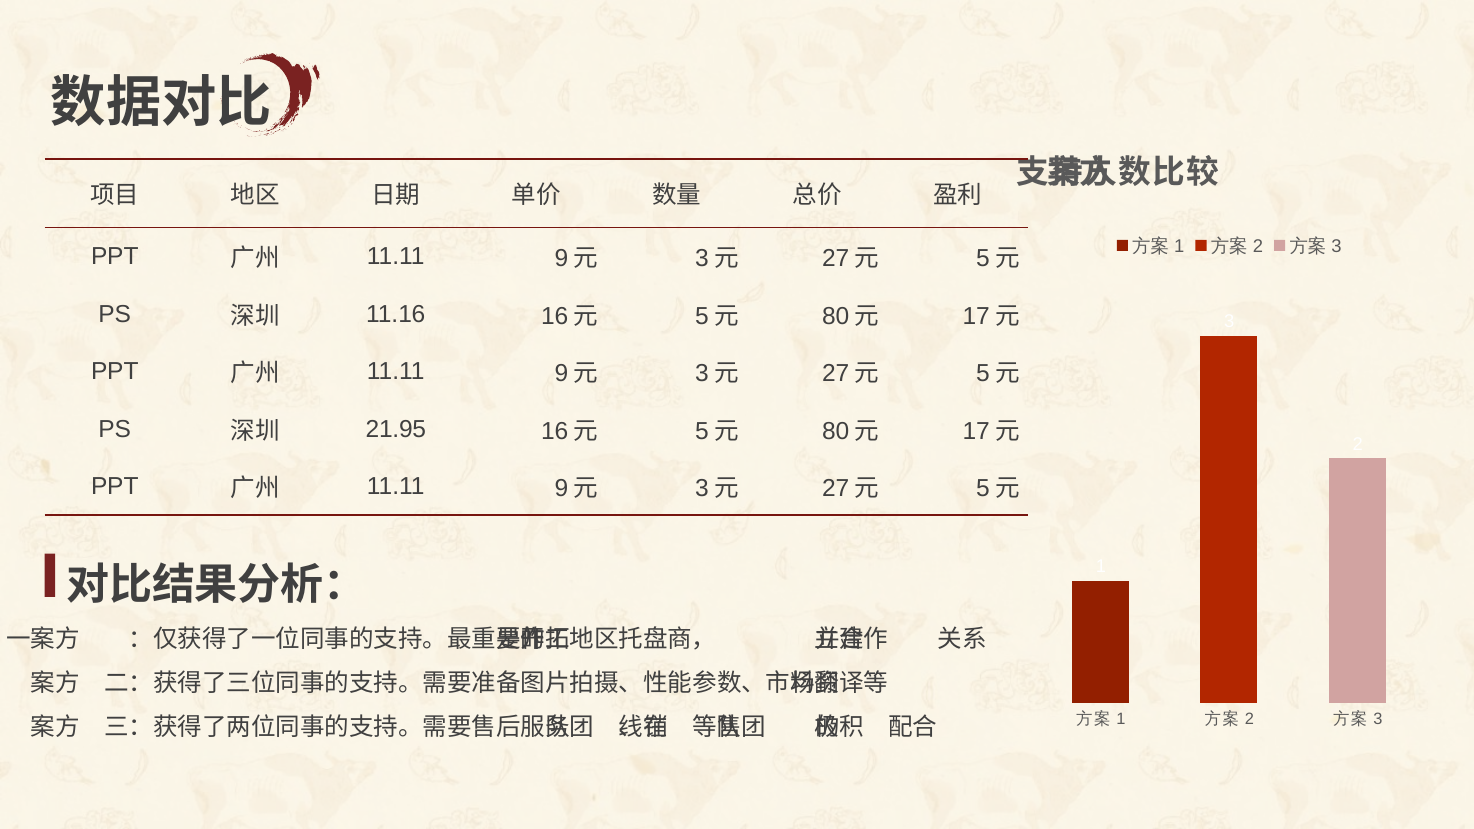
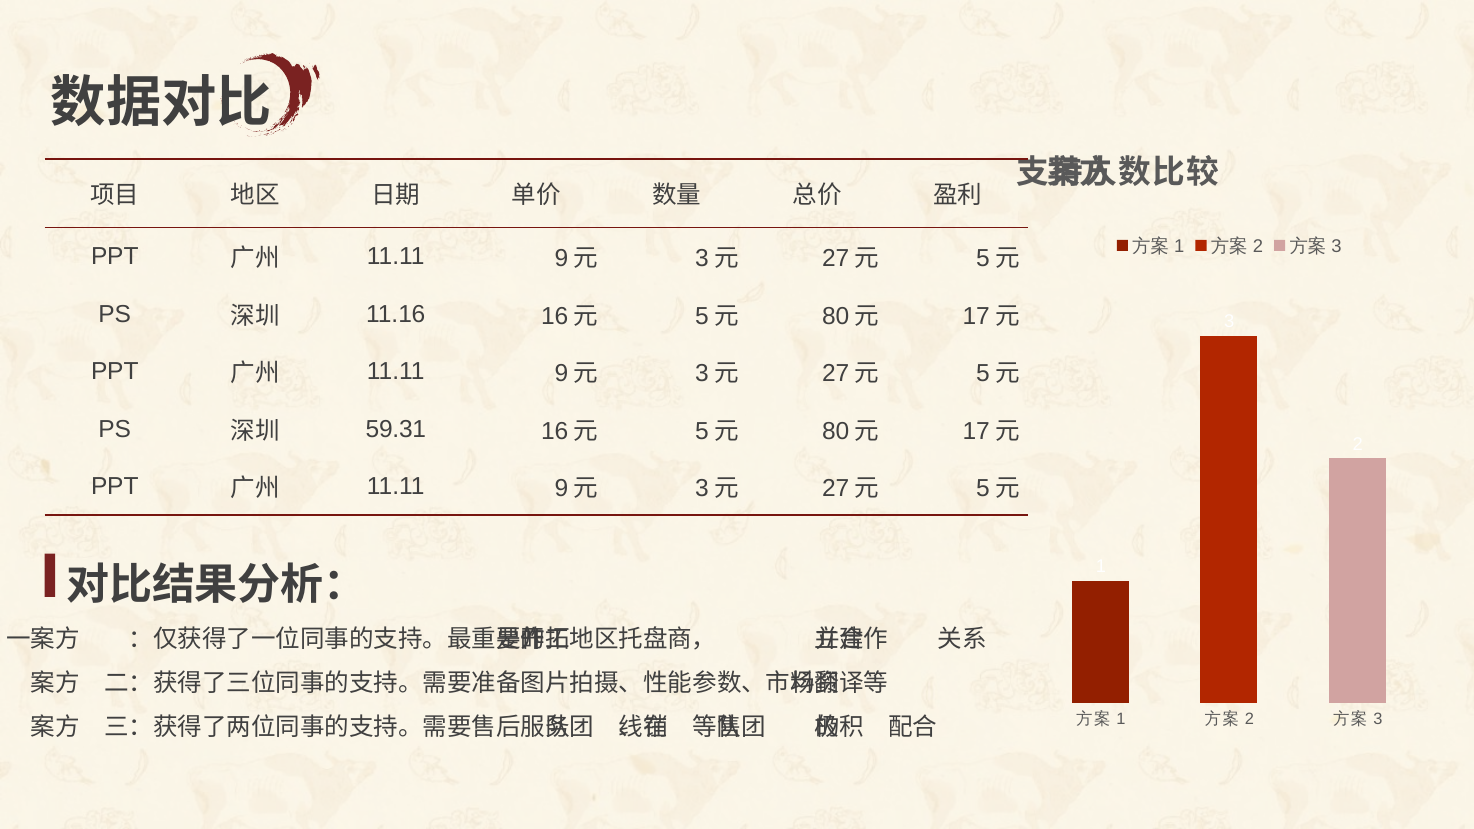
21.95: 21.95 -> 59.31 (396, 429)
